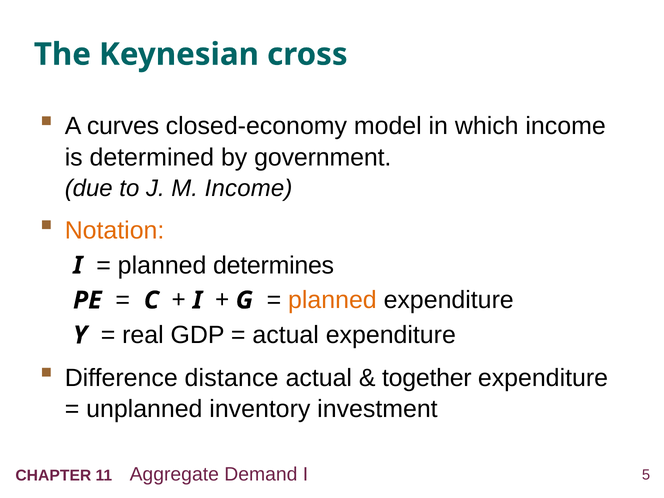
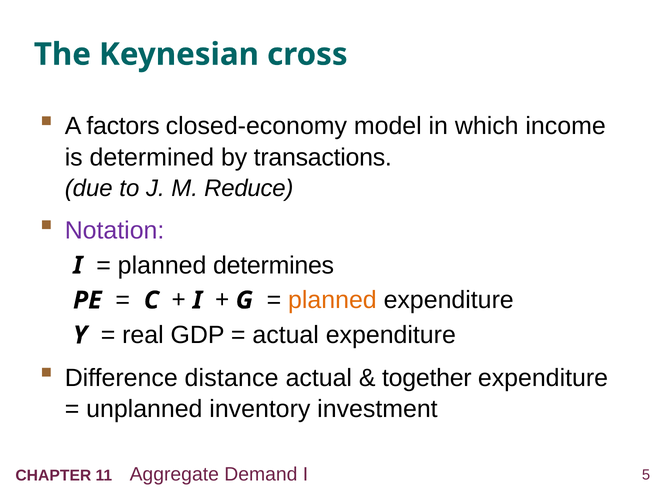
curves: curves -> factors (123, 126)
government: government -> transactions (323, 158)
M Income: Income -> Reduce (249, 188)
Notation colour: orange -> purple (115, 230)
